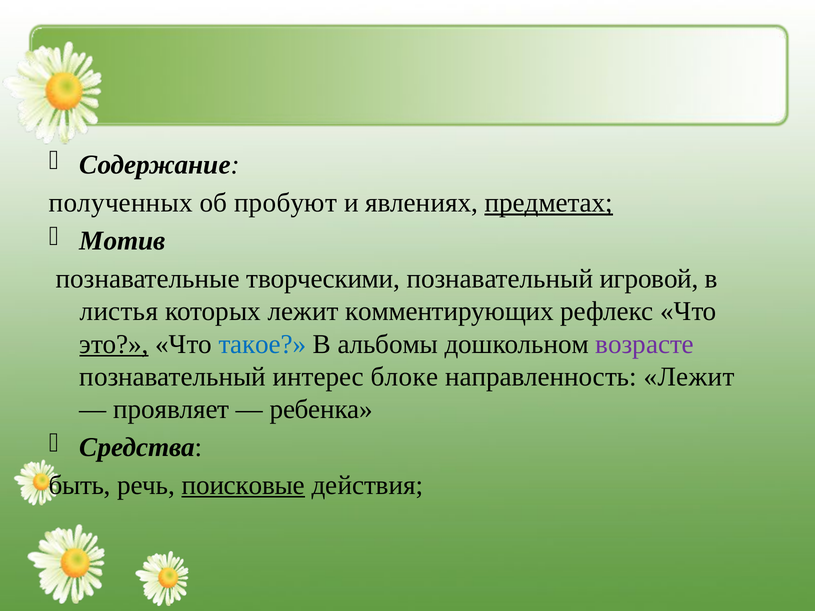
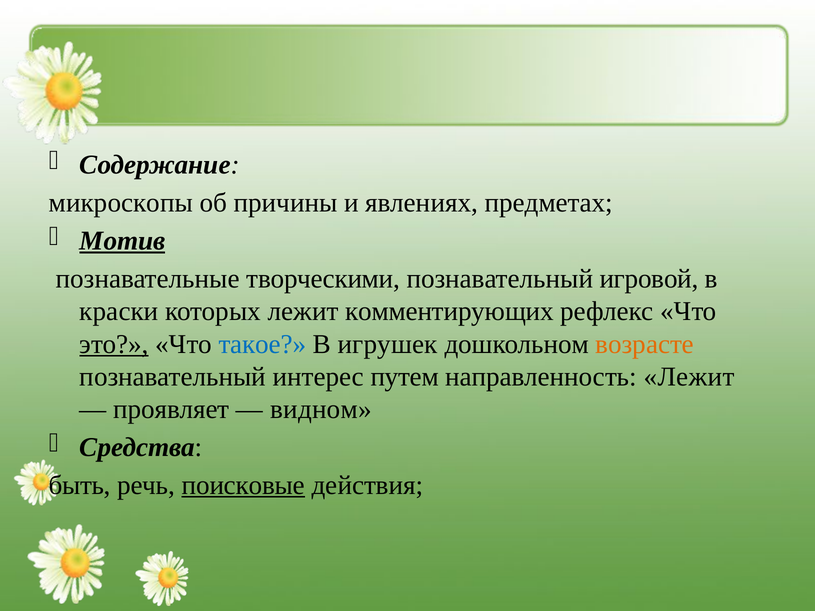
полученных: полученных -> микроскопы (121, 203)
пробуют: пробуют -> причины (286, 203)
предметах underline: present -> none (549, 203)
Мотив underline: none -> present (122, 241)
листья: листья -> краски (119, 312)
альбомы: альбомы -> игрушек (388, 344)
возрасте colour: purple -> orange (645, 344)
блоке: блоке -> путем (405, 377)
ребенка: ребенка -> видном (321, 409)
